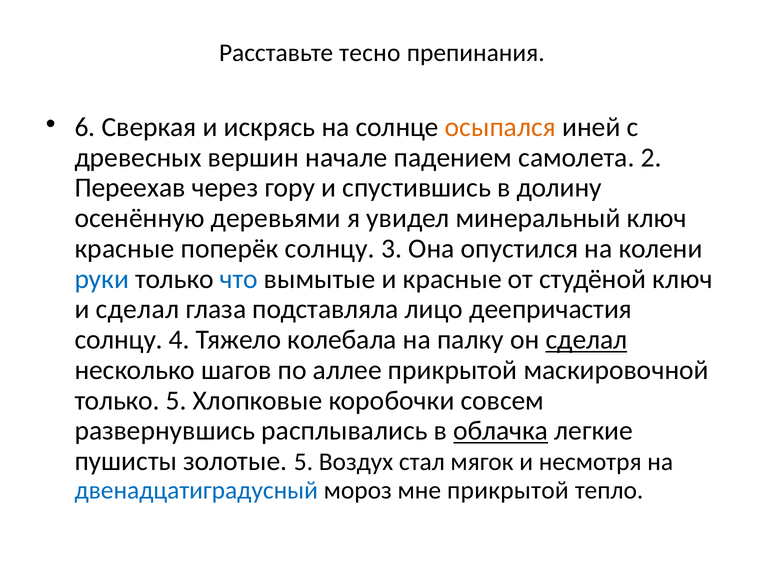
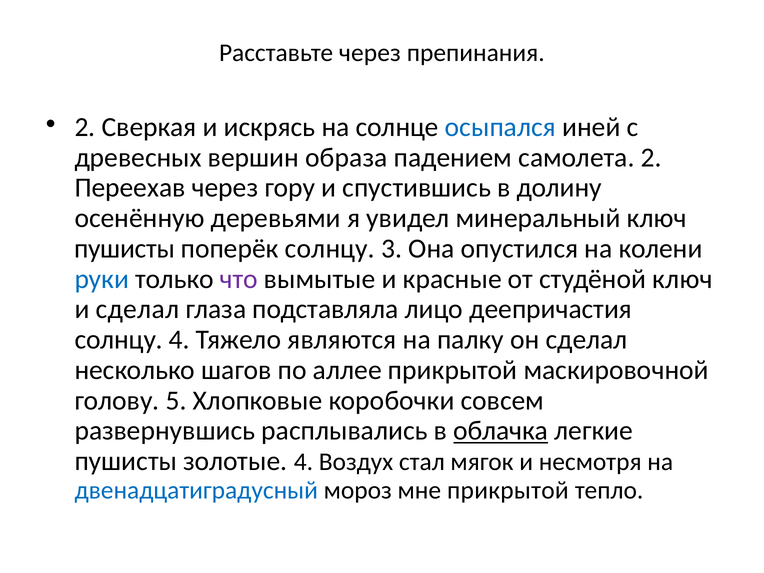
Расставьте тесно: тесно -> через (370, 53)
6: 6 -> 2 (85, 127)
осыпался colour: orange -> blue (500, 127)
начале: начале -> образа (346, 157)
красные: красные -> пушисты (125, 249)
что colour: blue -> purple (239, 279)
колебала: колебала -> являются (342, 340)
сделал underline: present -> none (586, 340)
только: только -> голову (117, 400)
золотые 5: 5 -> 4 (303, 462)
